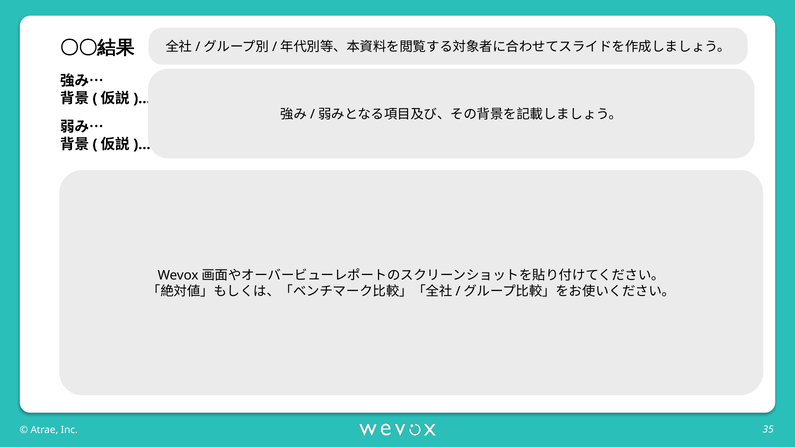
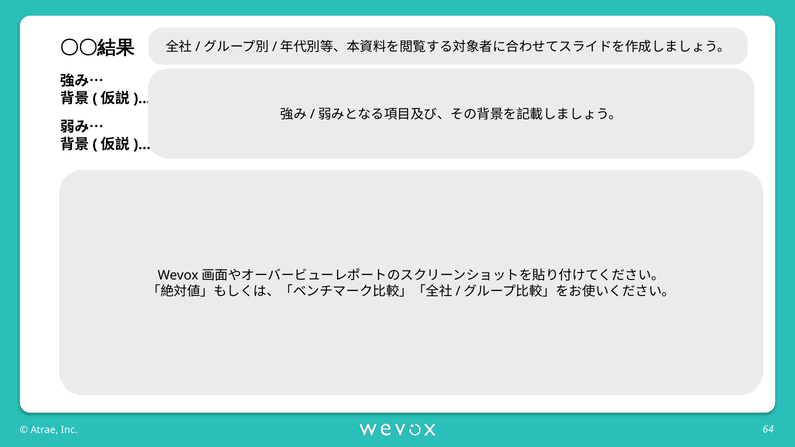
35: 35 -> 64 (768, 429)
